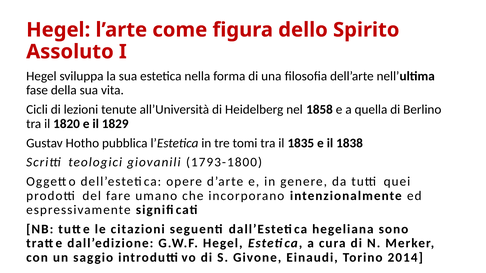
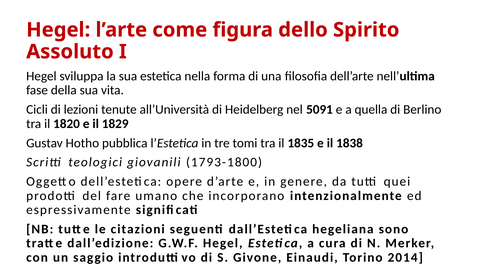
1858: 1858 -> 5091 (320, 110)
